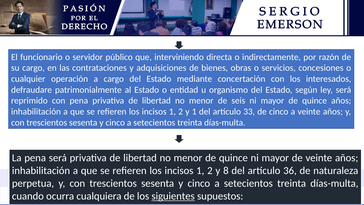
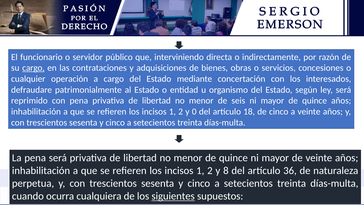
cargo underline: none -> present (33, 68)
y 1: 1 -> 0 (194, 112)
33: 33 -> 18 (249, 112)
